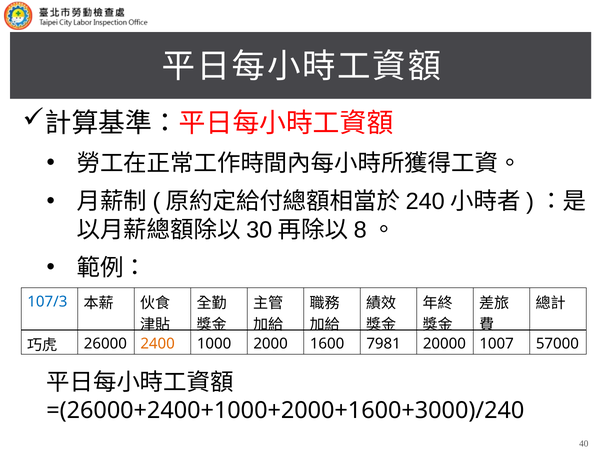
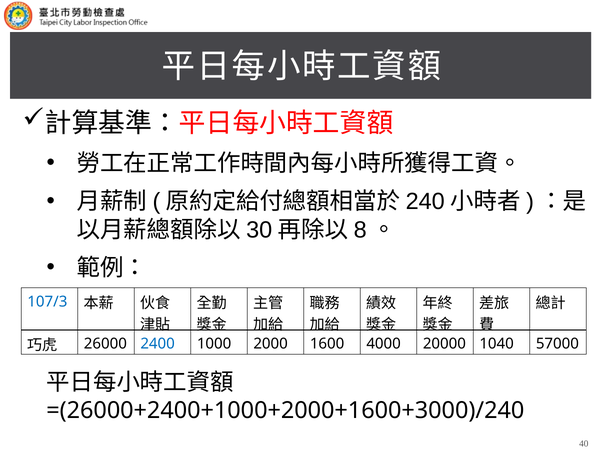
2400 colour: orange -> blue (158, 344)
7981: 7981 -> 4000 (384, 344)
1007: 1007 -> 1040 (497, 344)
